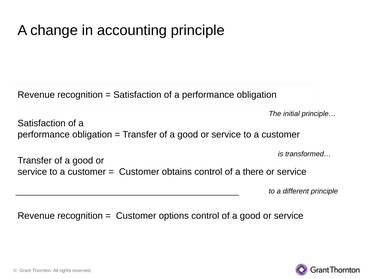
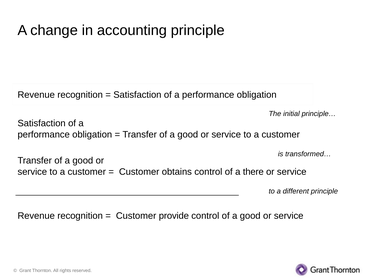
options: options -> provide (174, 216)
